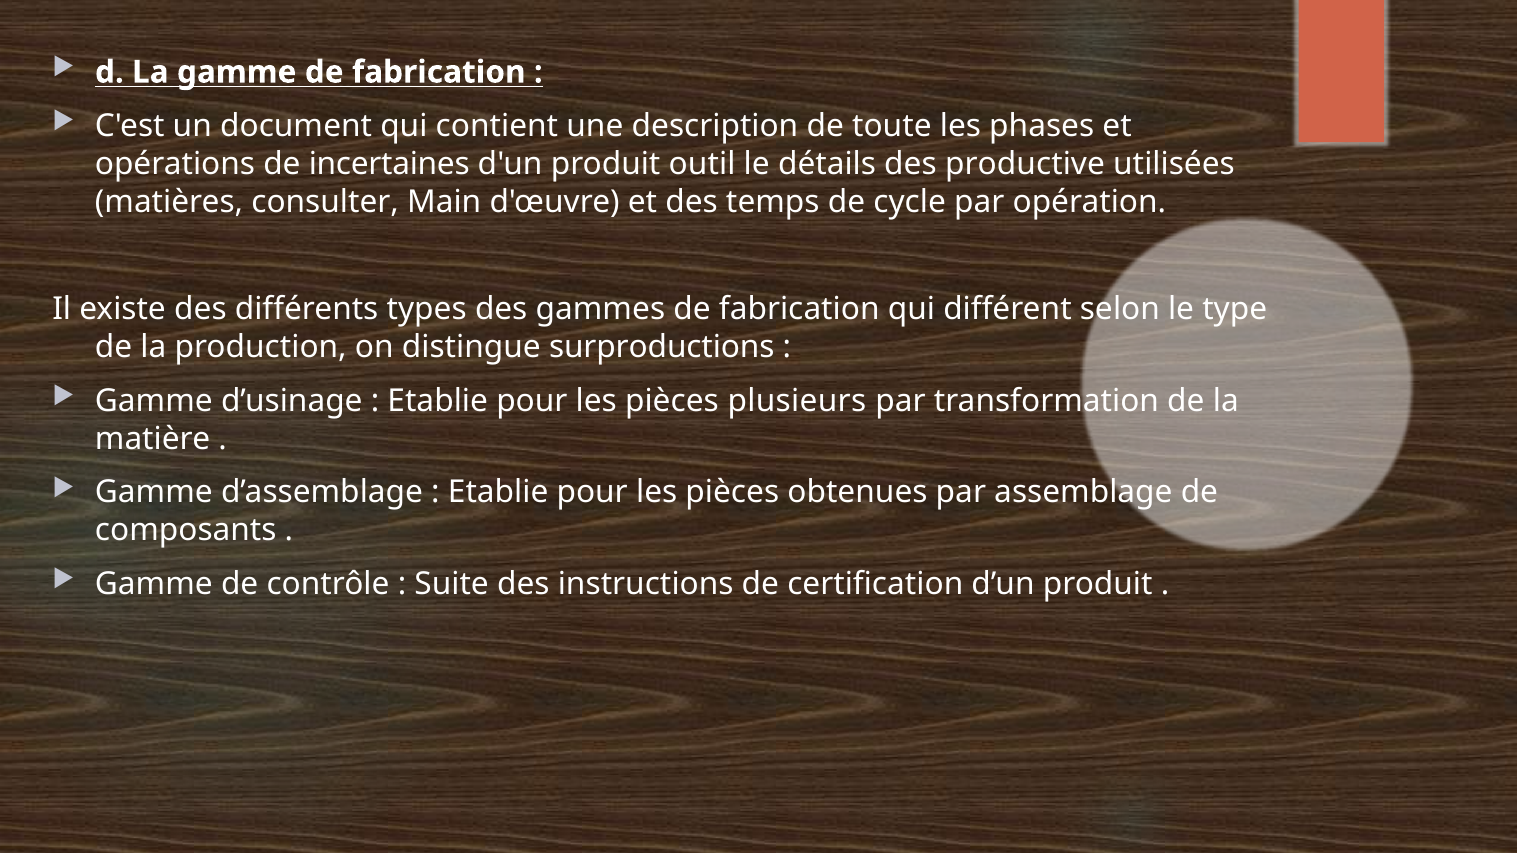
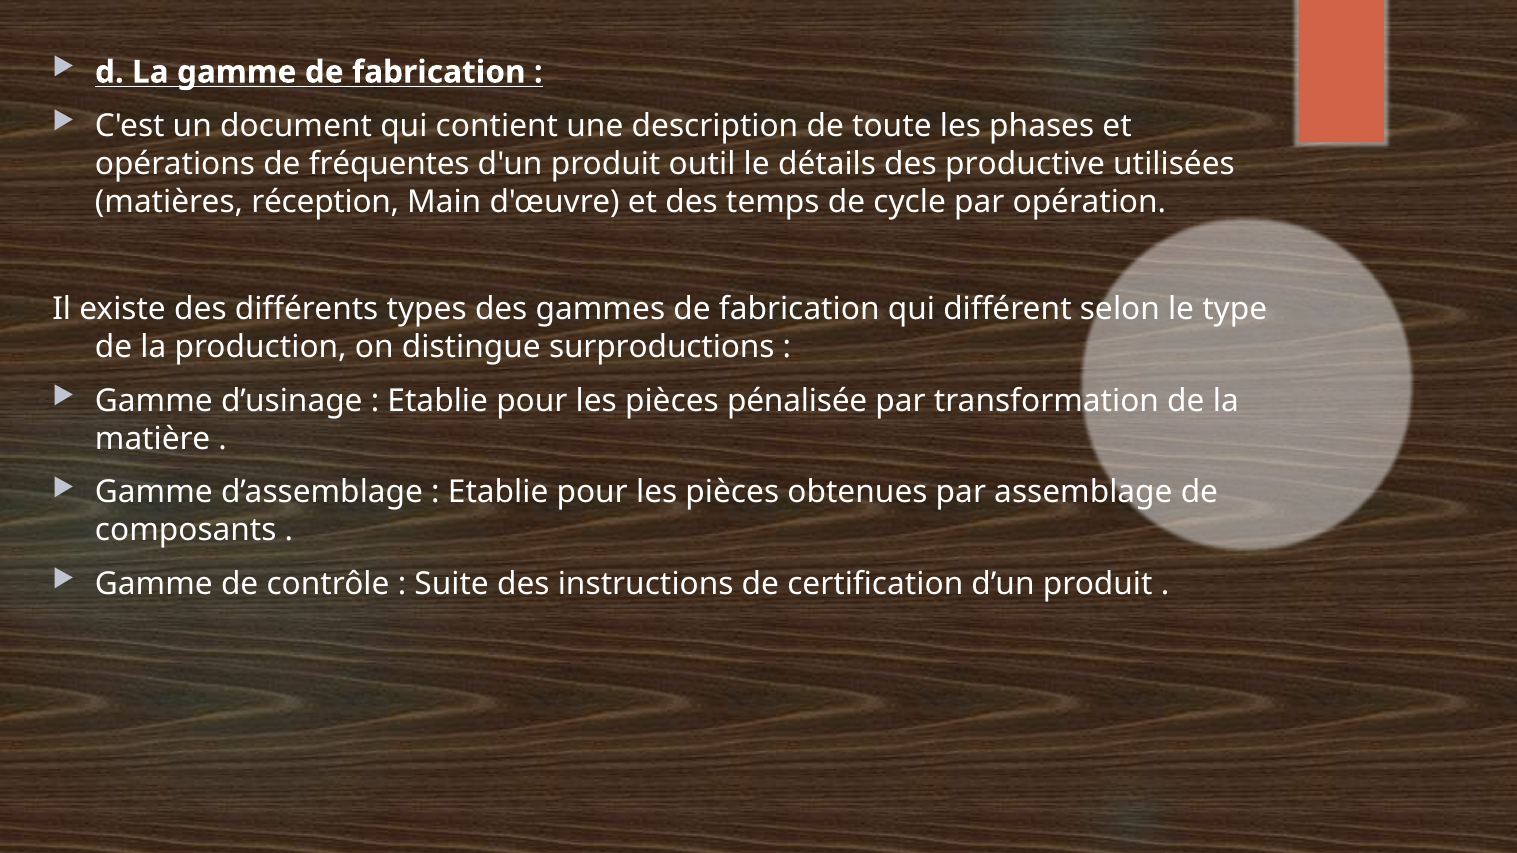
incertaines: incertaines -> fréquentes (389, 164)
consulter: consulter -> réception (325, 202)
plusieurs: plusieurs -> pénalisée (797, 401)
